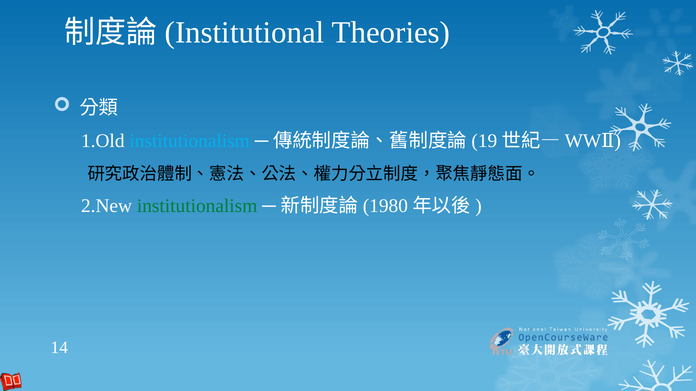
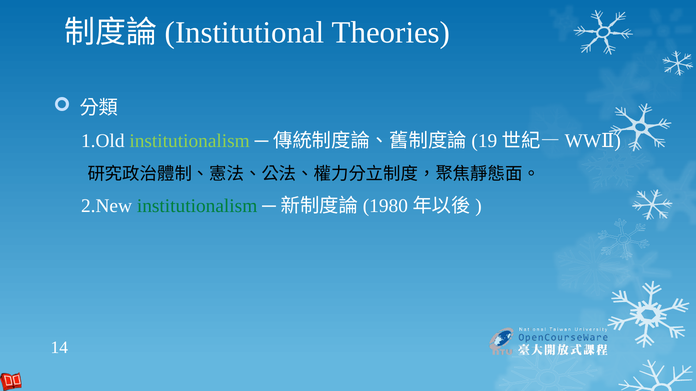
institutionalism colour: light blue -> light green (190, 141)
